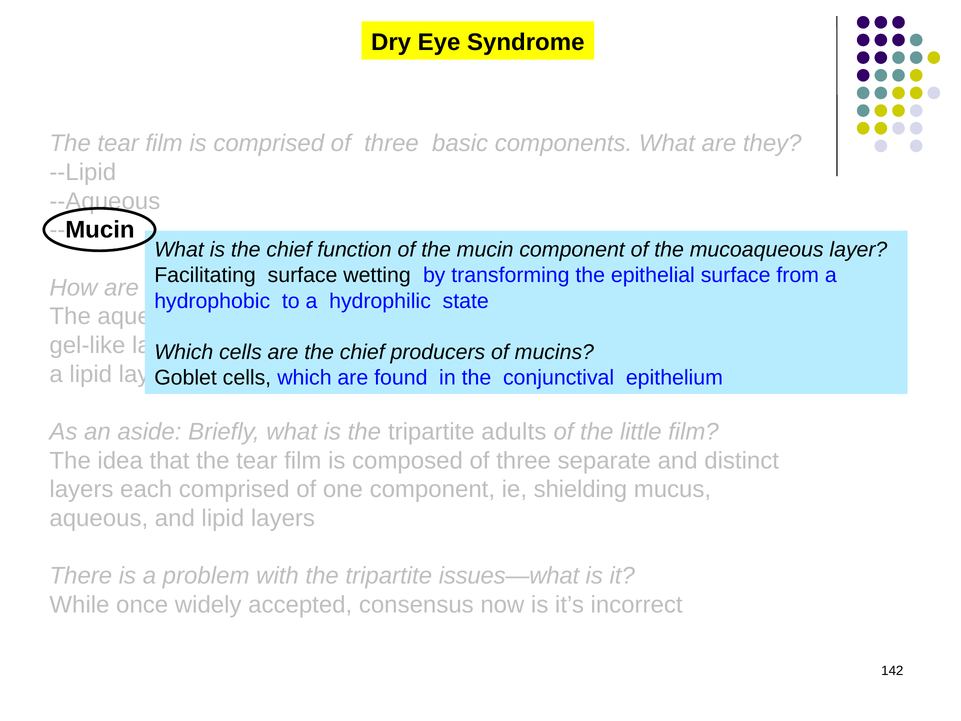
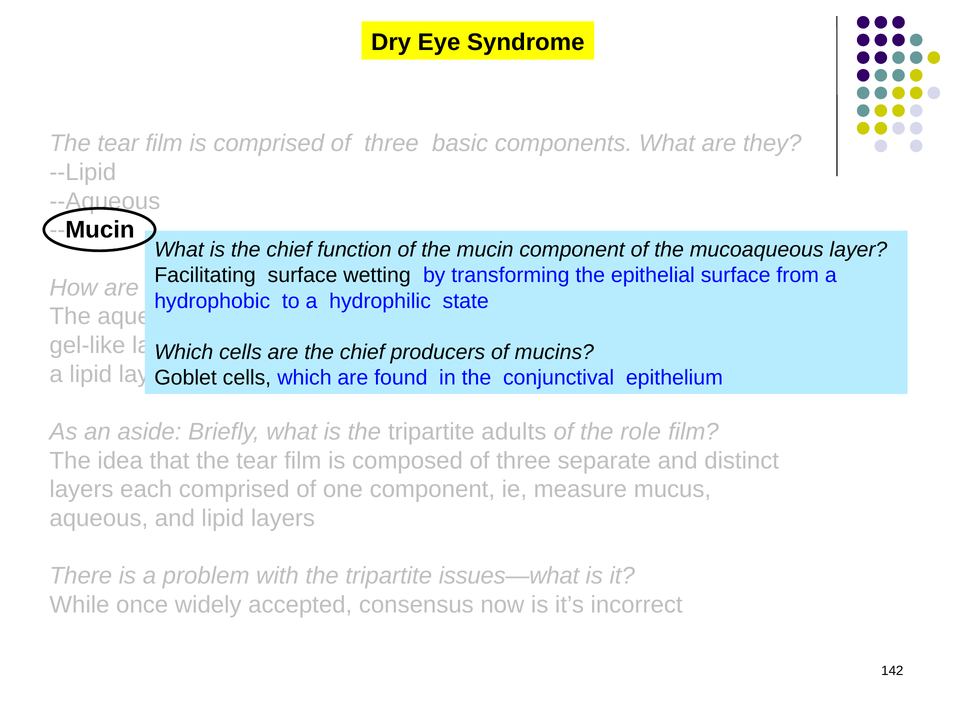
little: little -> role (641, 432)
shielding: shielding -> measure (580, 489)
